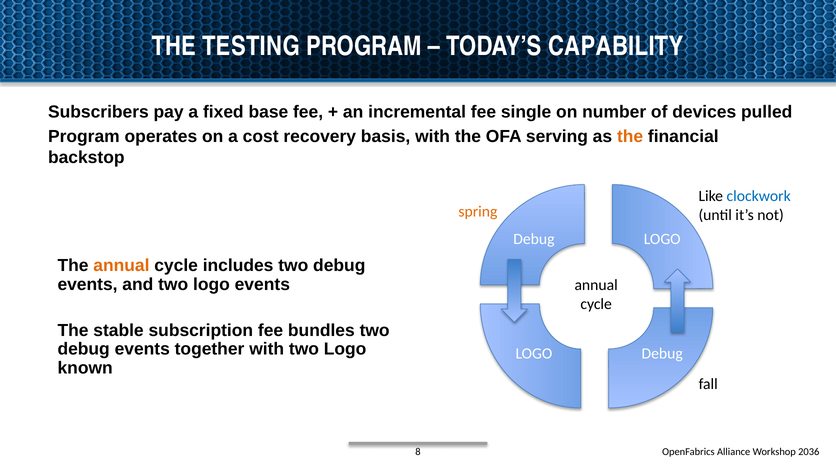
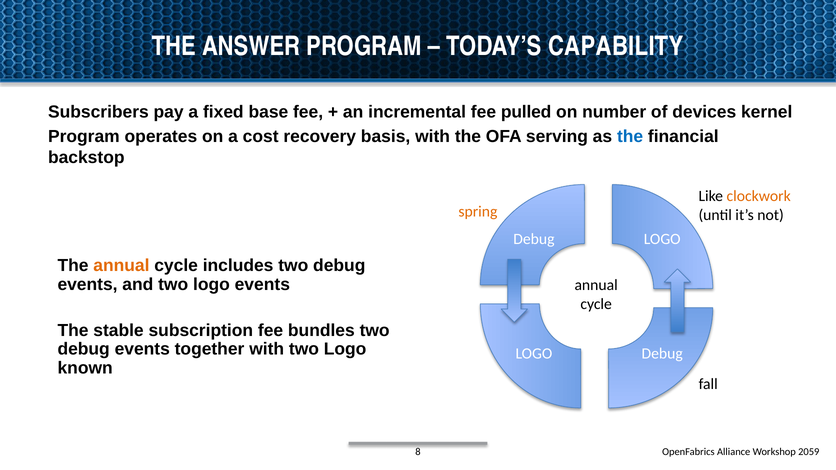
TESTING: TESTING -> ANSWER (251, 47)
single: single -> pulled (526, 112)
pulled: pulled -> kernel (767, 112)
the colour: orange -> blue (630, 137)
clockwork colour: blue -> orange (759, 196)
2036: 2036 -> 2059 (809, 452)
